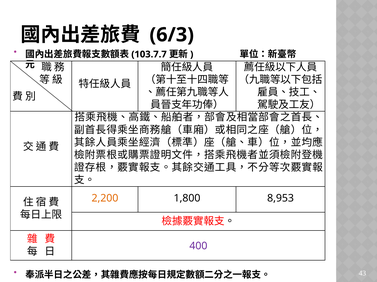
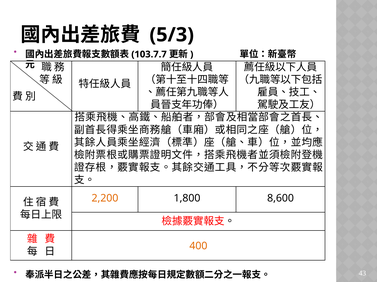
6/3: 6/3 -> 5/3 (172, 35)
8,953: 8,953 -> 8,600 (281, 199)
400 colour: purple -> orange (198, 247)
